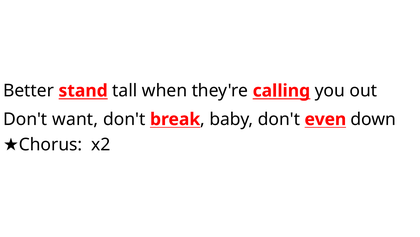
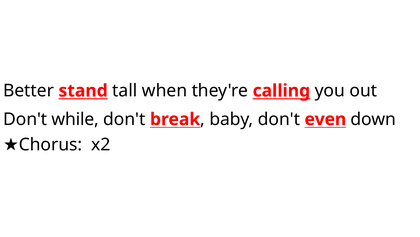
want: want -> while (75, 119)
